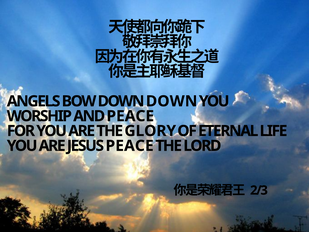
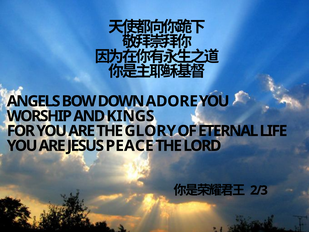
DOWN DOWN: DOWN -> ADORE (172, 101)
AND PEACE: PEACE -> KINGS (130, 116)
